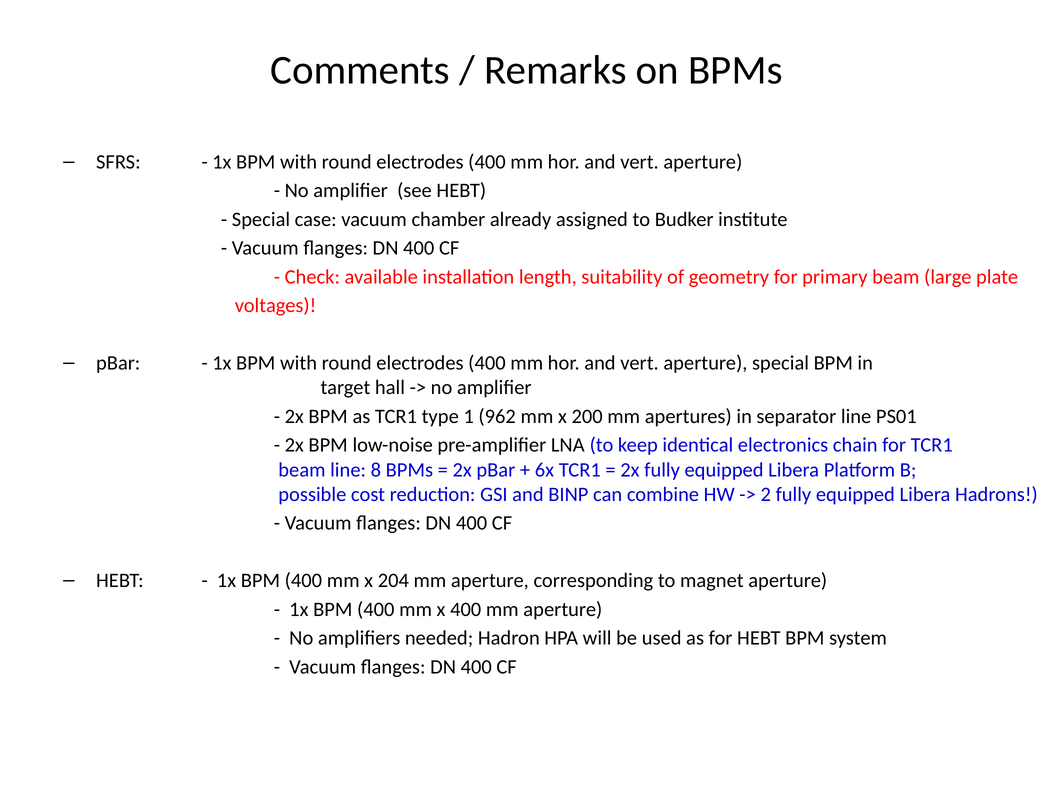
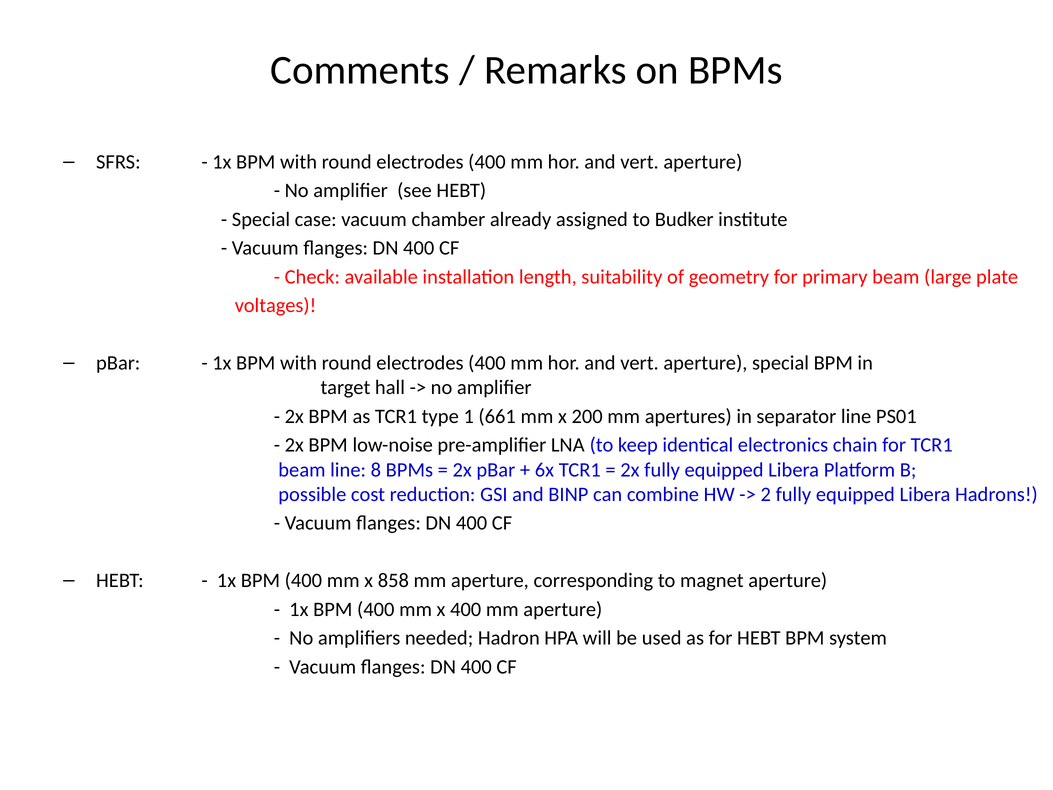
962: 962 -> 661 (497, 416)
204: 204 -> 858 (393, 580)
